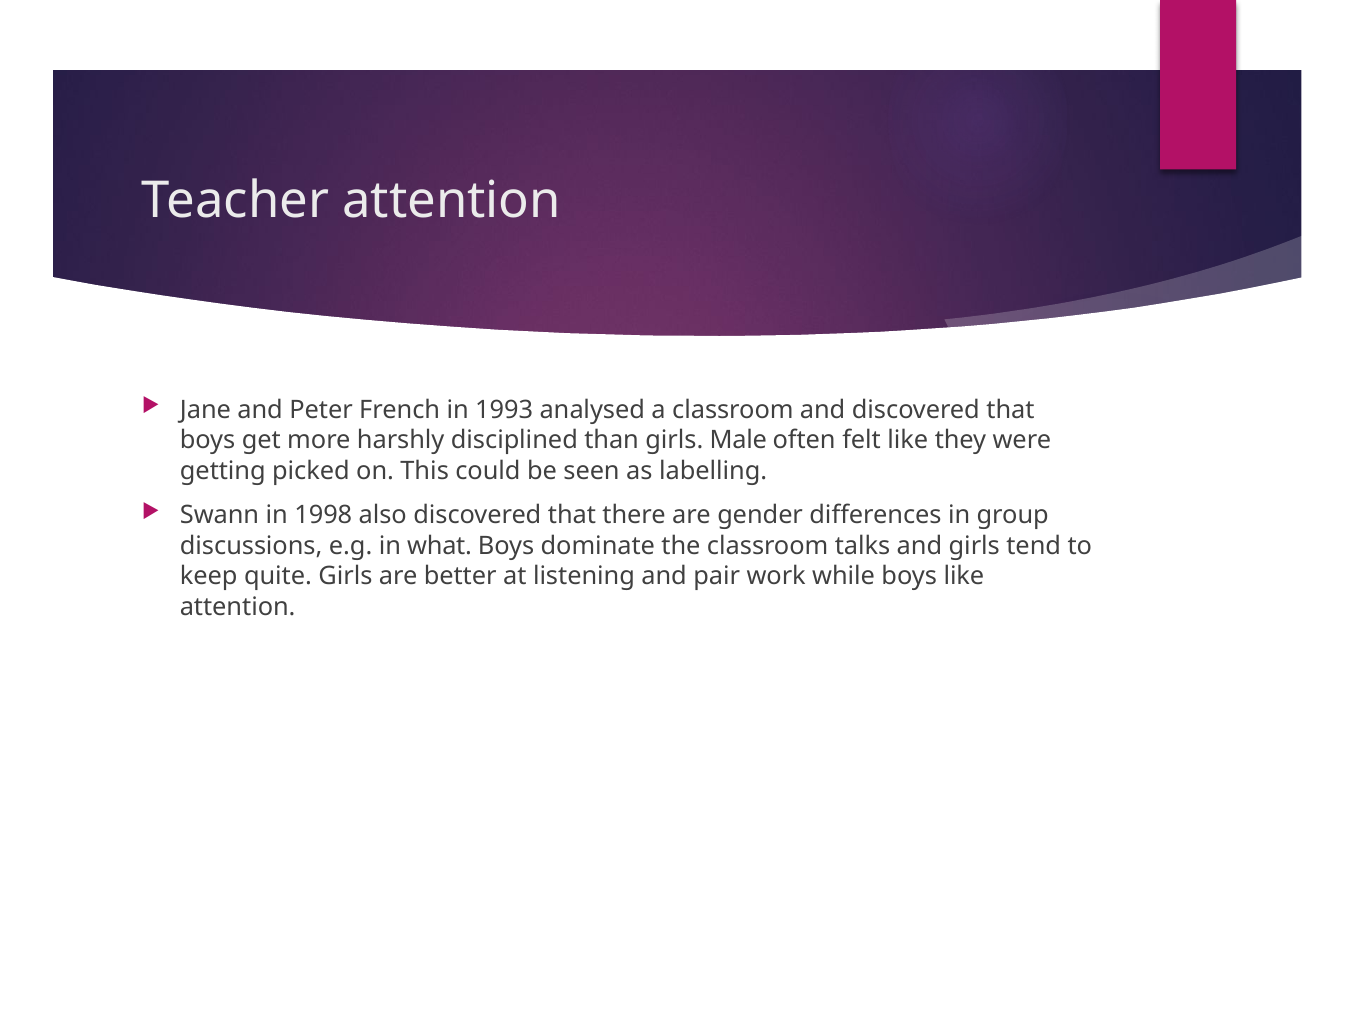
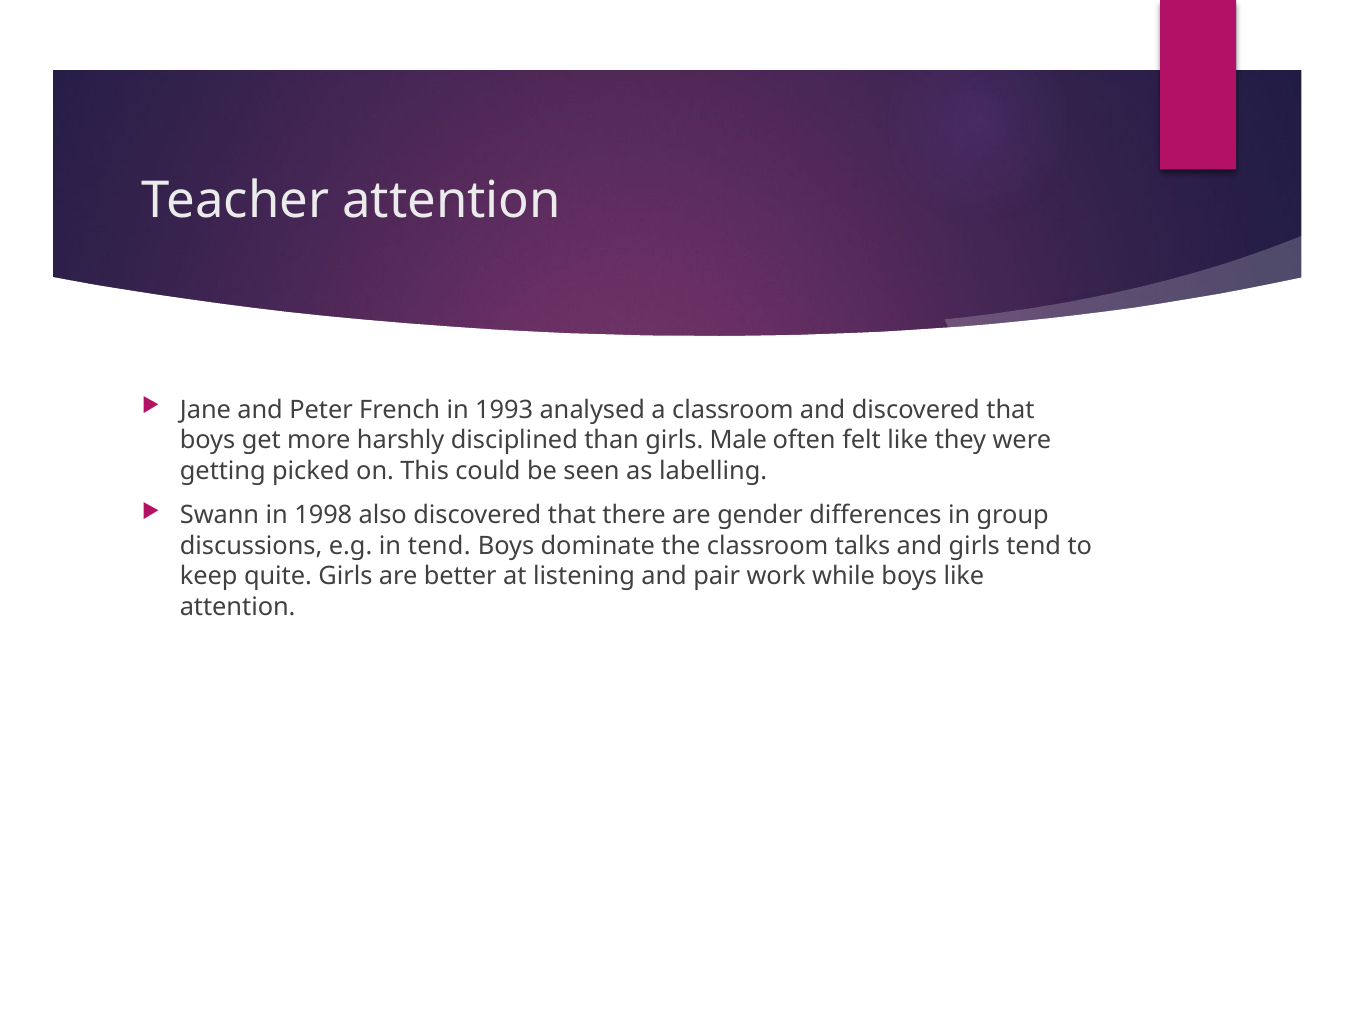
in what: what -> tend (439, 546)
